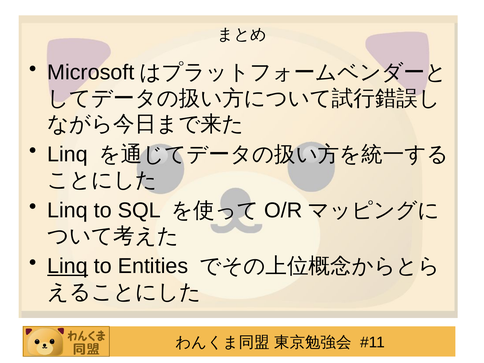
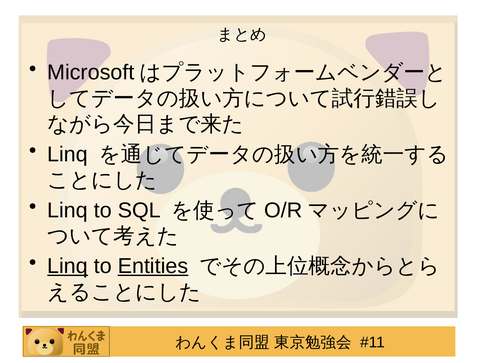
Entities underline: none -> present (153, 266)
